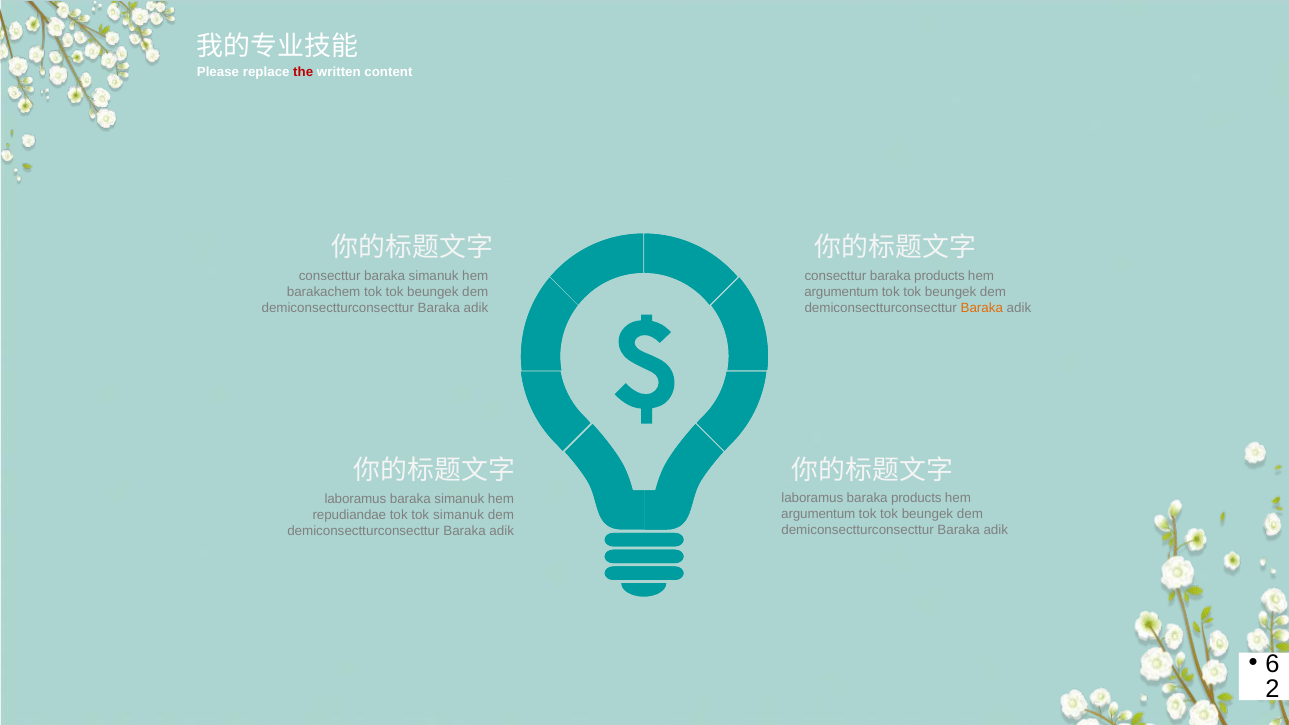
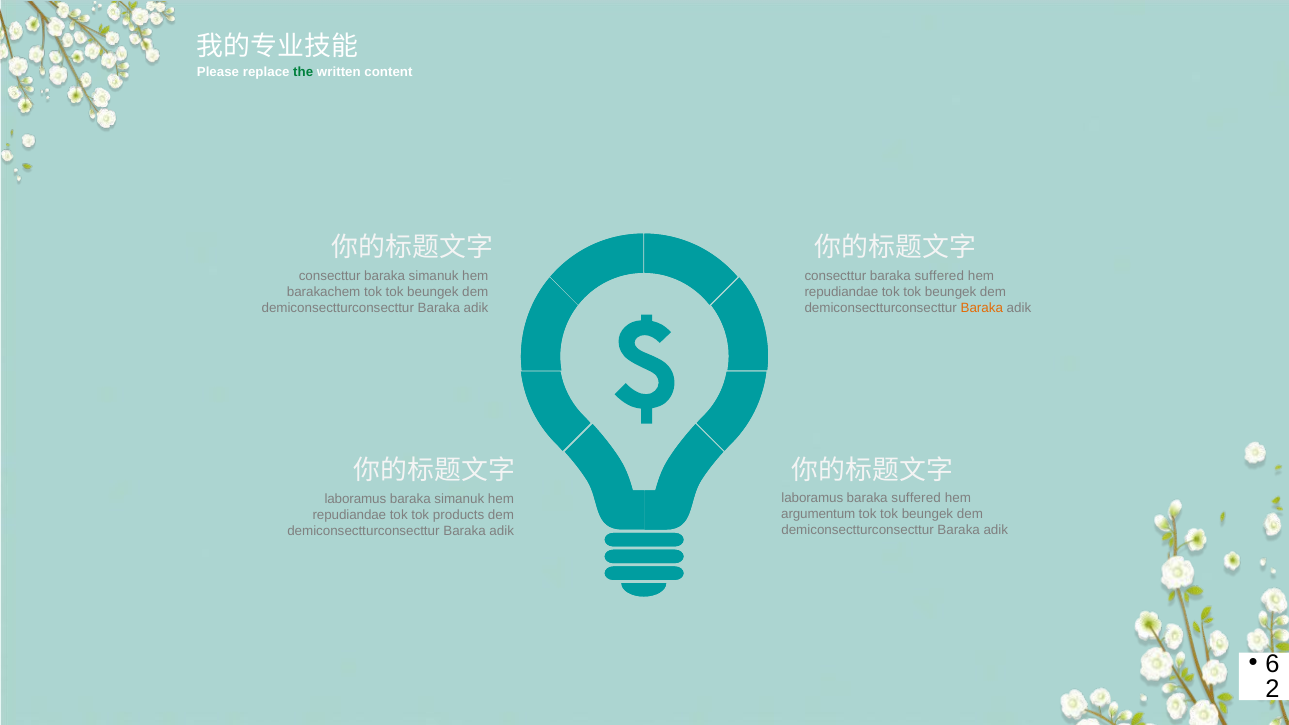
the colour: red -> green (303, 72)
consecttur baraka products: products -> suffered (939, 276)
argumentum: argumentum -> repudiandae (841, 292)
products: products -> suffered (916, 498)
tok simanuk: simanuk -> products (459, 515)
